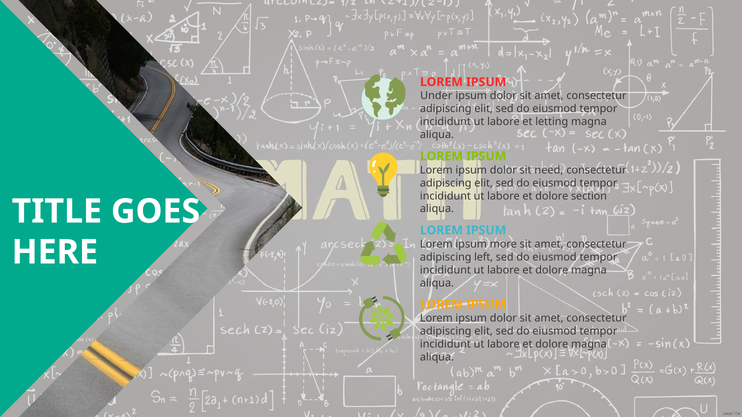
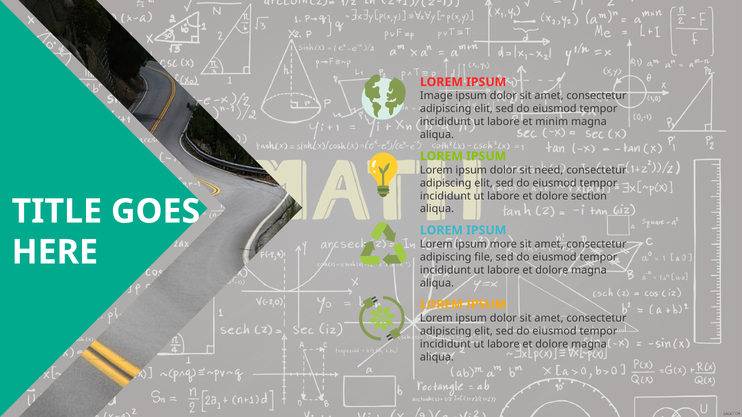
Under: Under -> Image (436, 96)
letting: letting -> minim (552, 122)
left: left -> file (484, 257)
